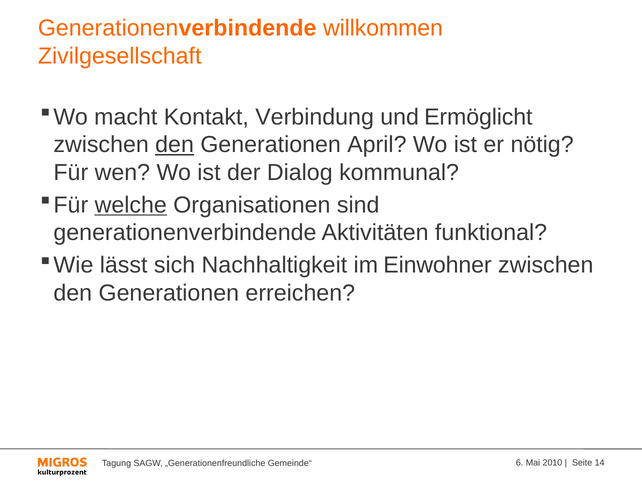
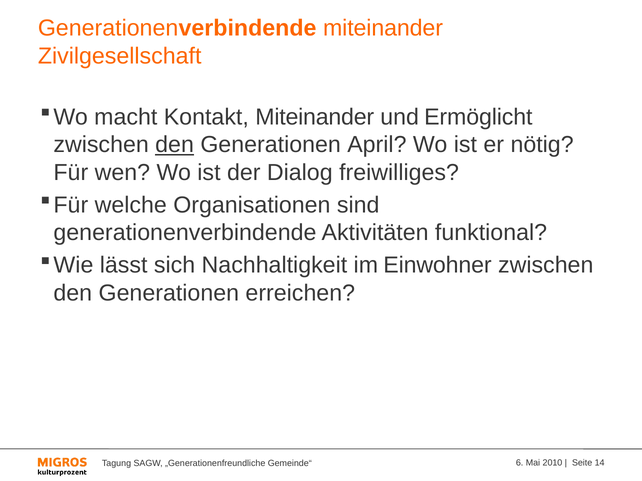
Generationenverbindende willkommen: willkommen -> miteinander (383, 28)
Kontakt Verbindung: Verbindung -> Miteinander (315, 117)
kommunal: kommunal -> freiwilliges (399, 173)
welche underline: present -> none (131, 205)
